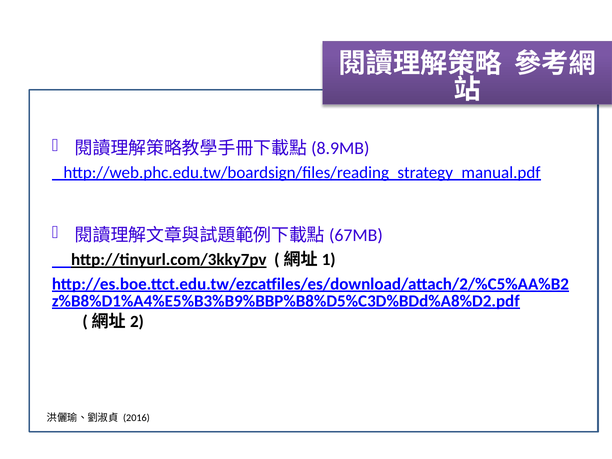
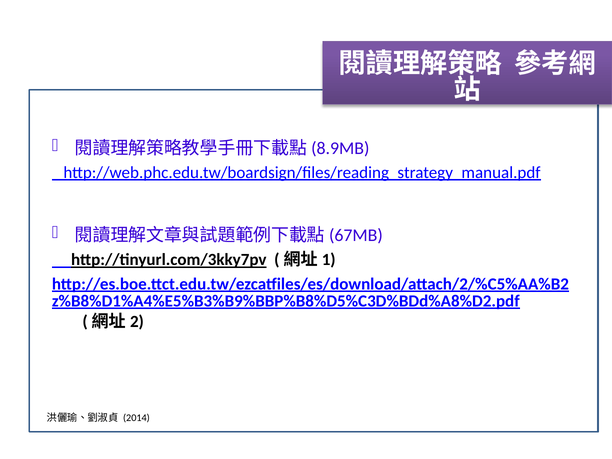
2016: 2016 -> 2014 (136, 418)
